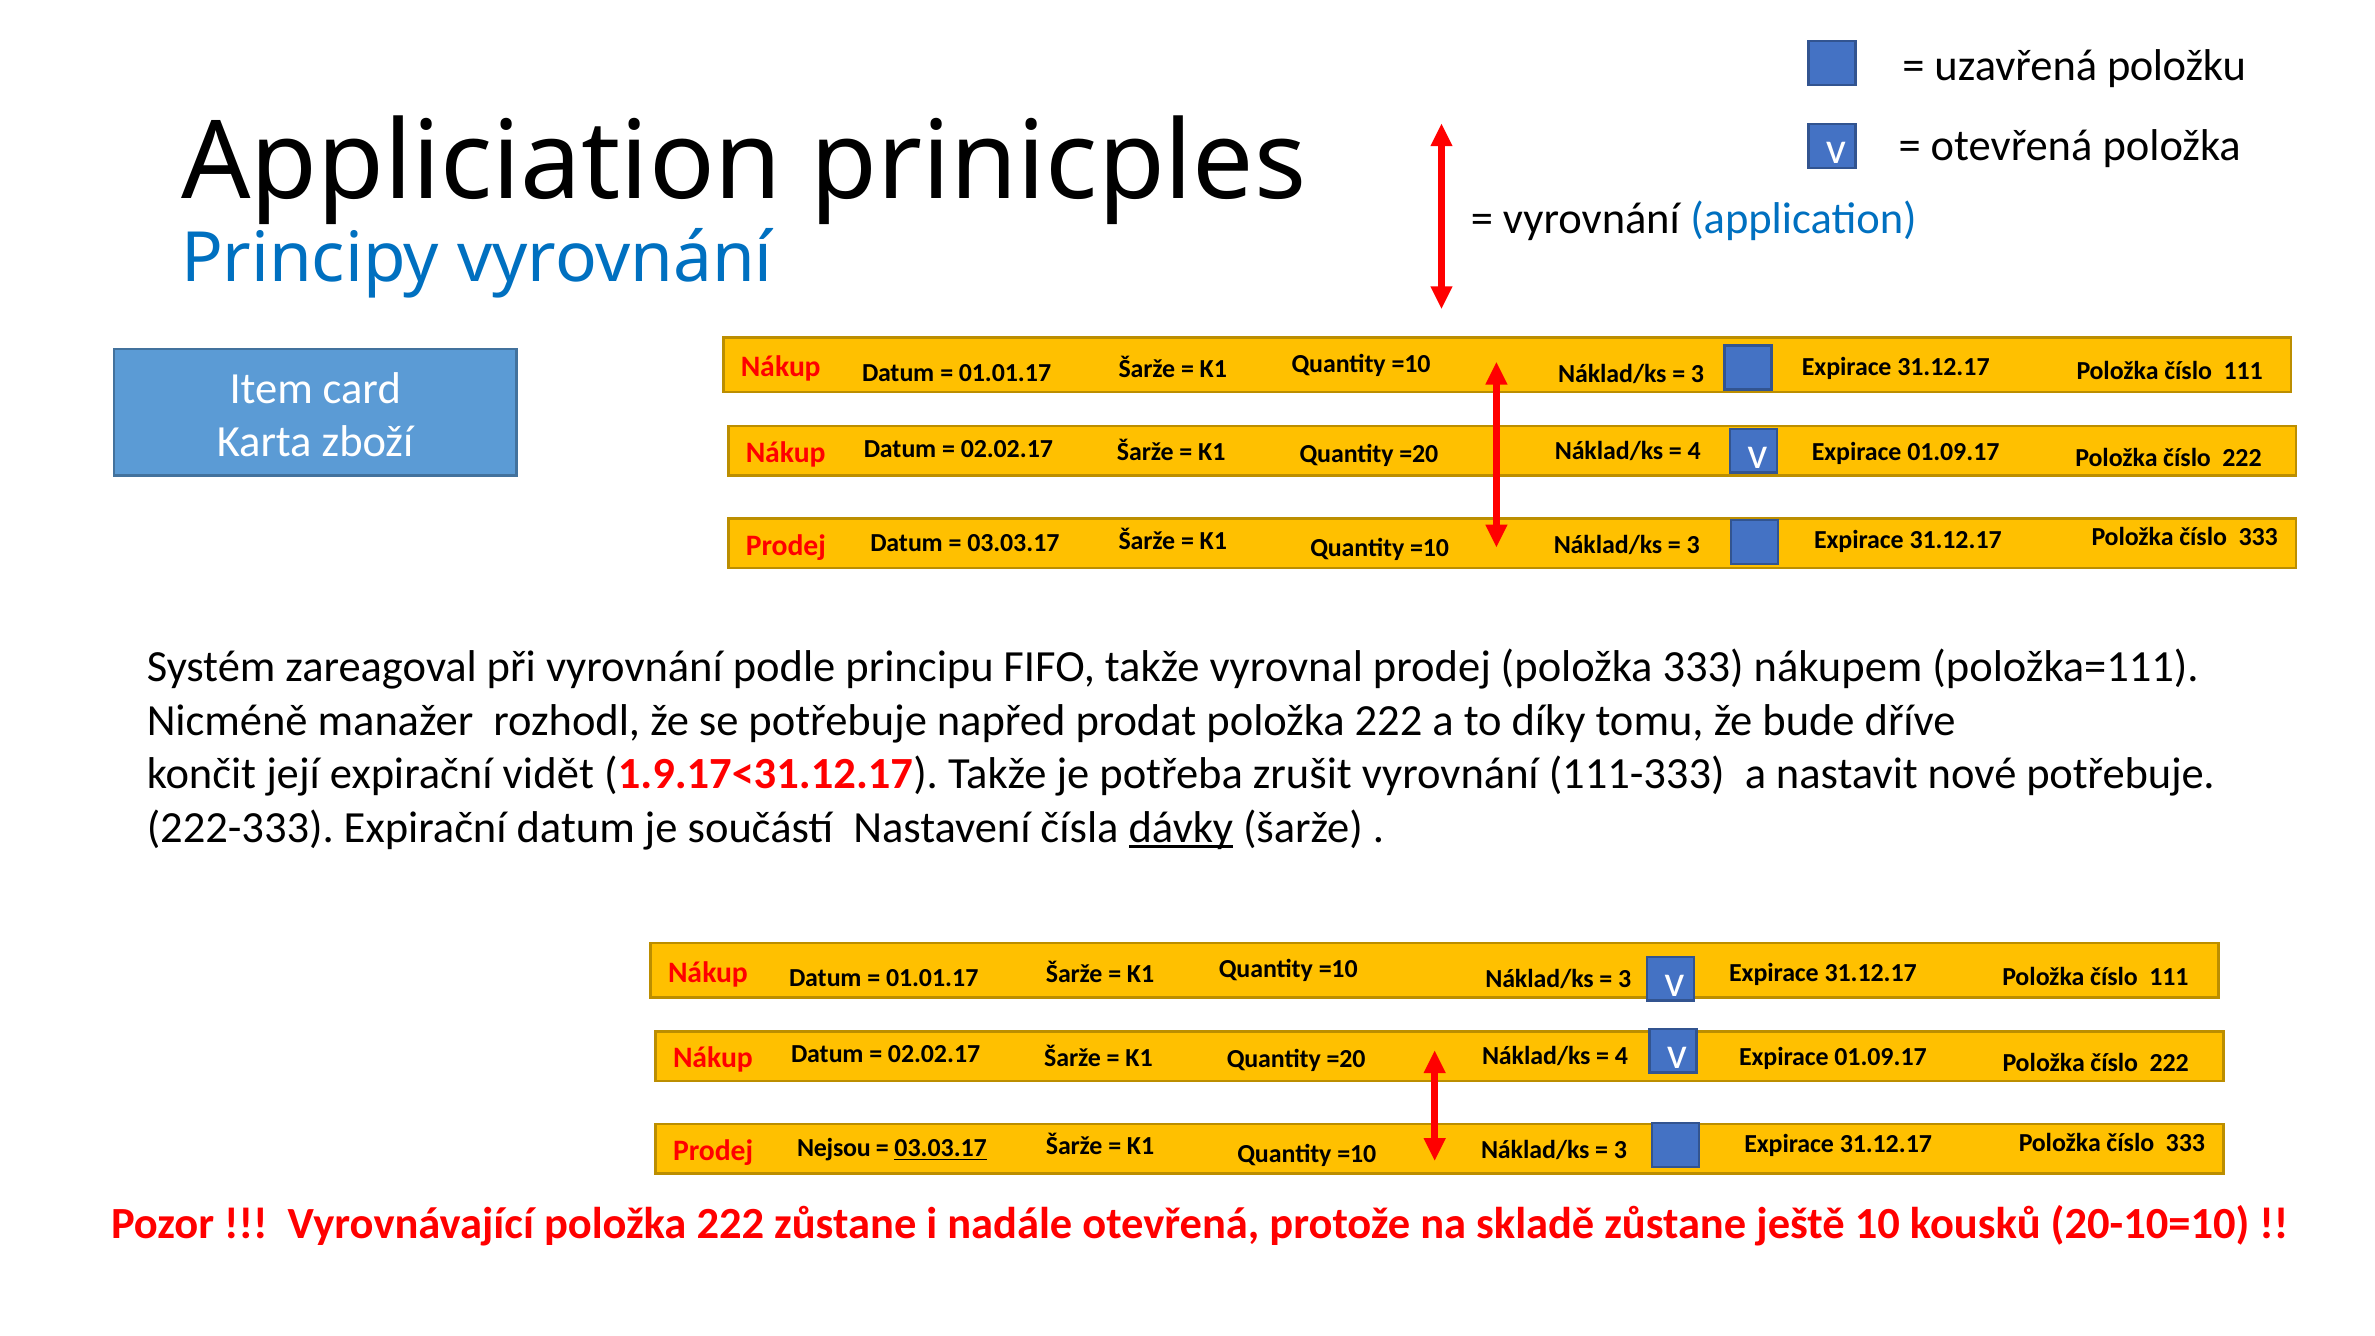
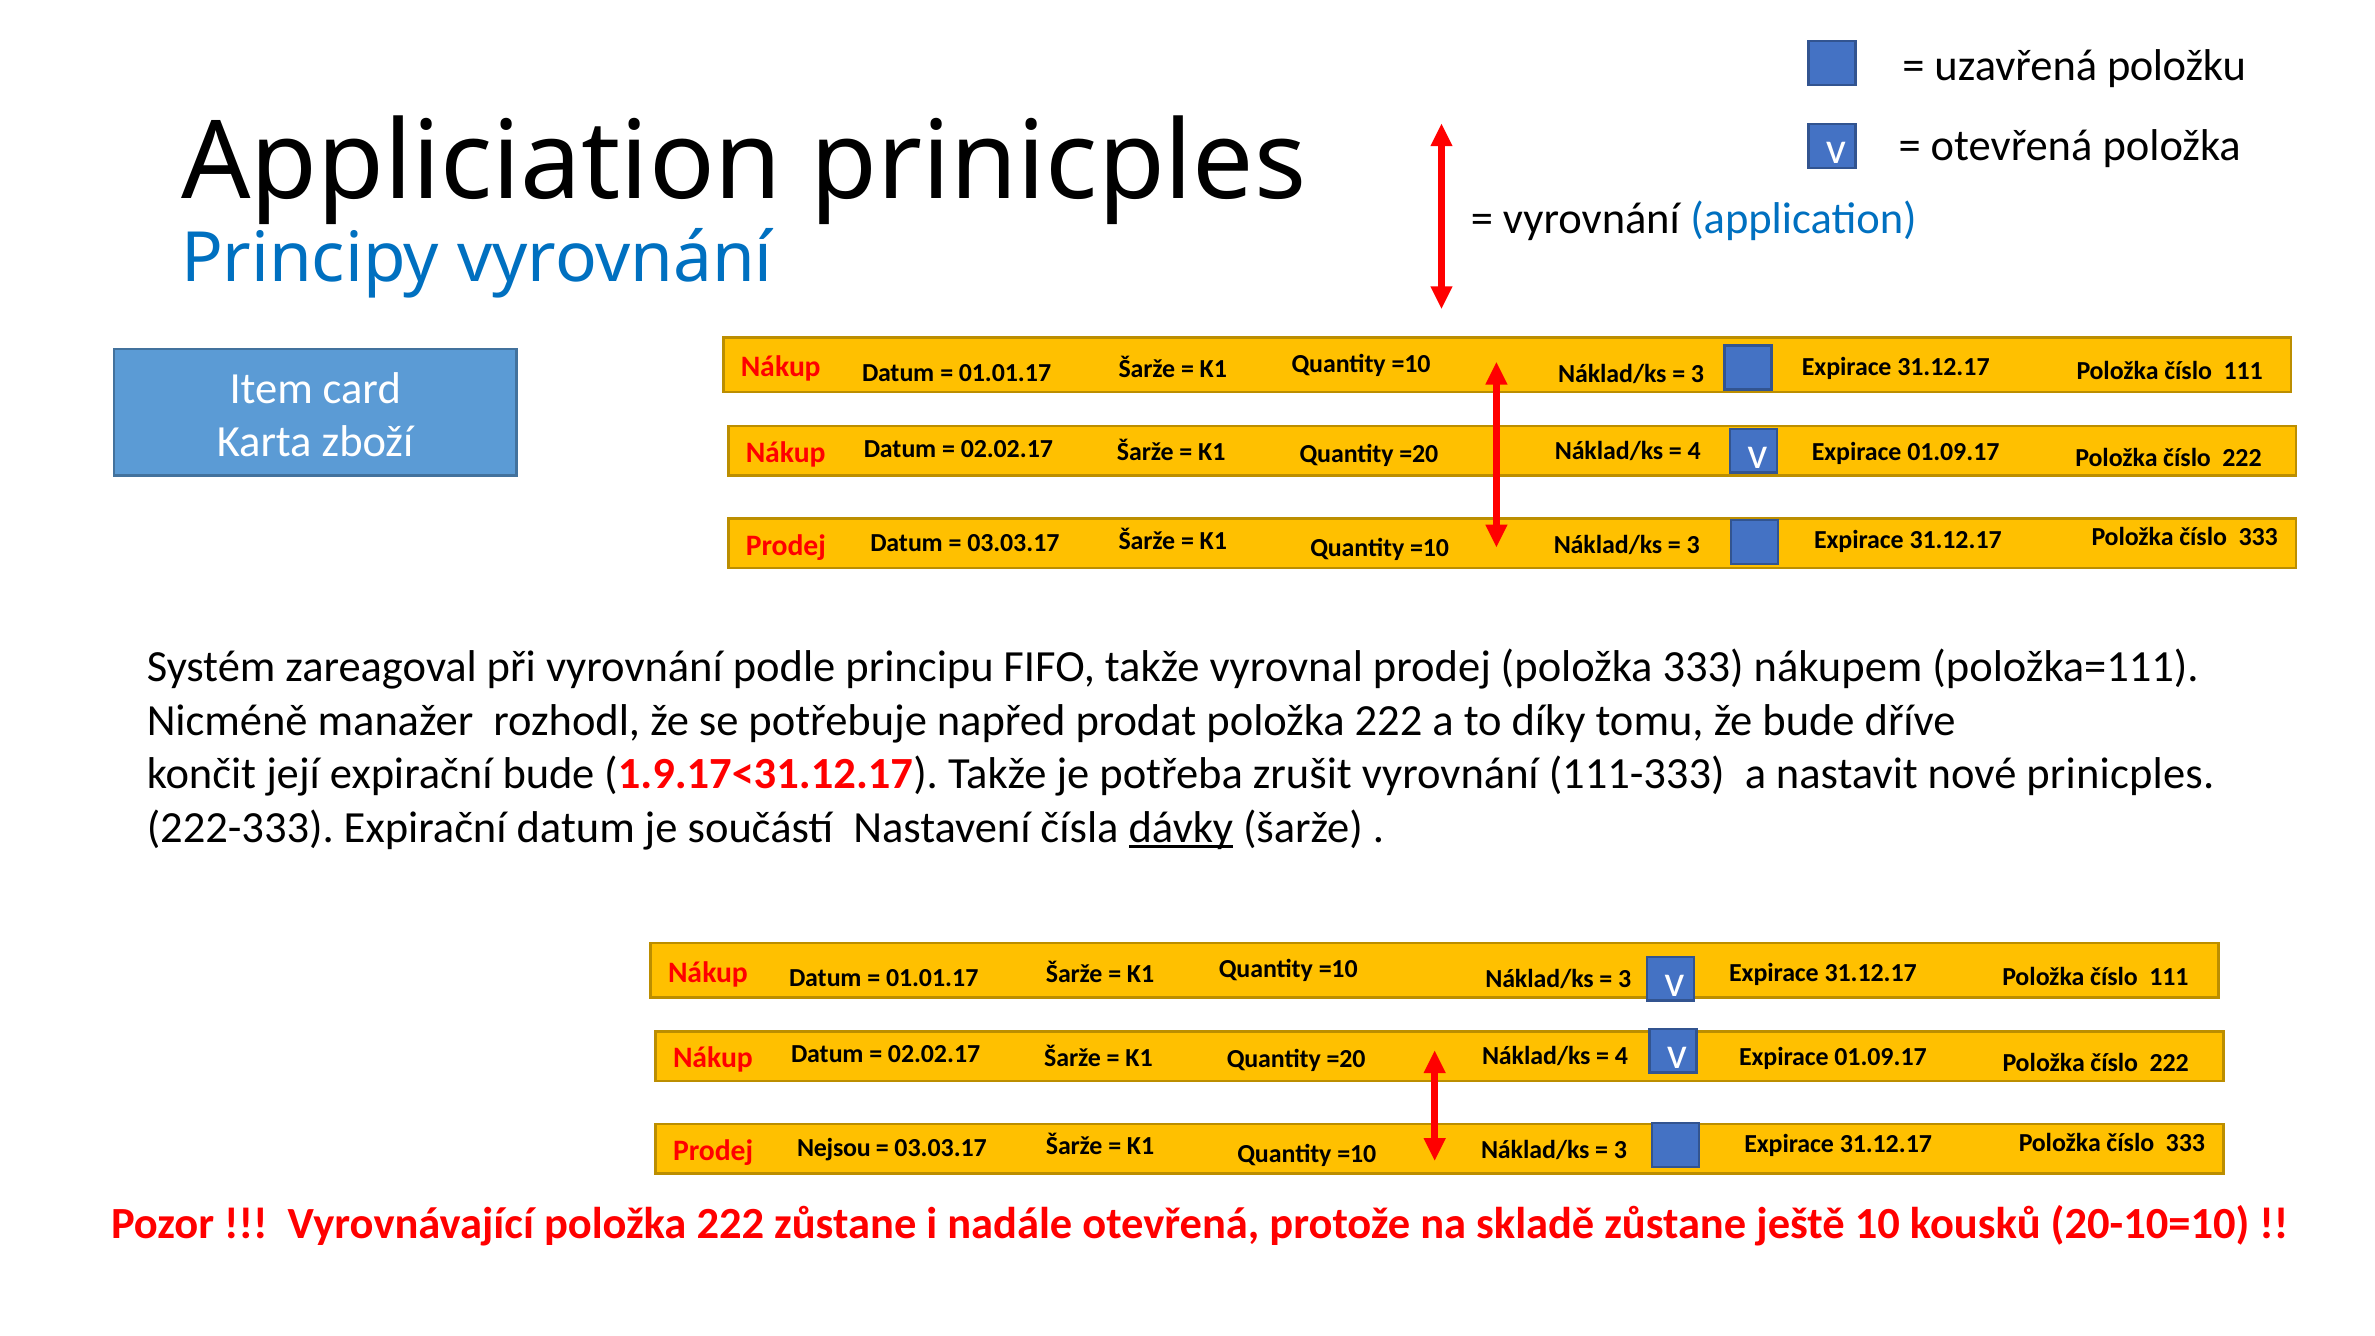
expirační vidět: vidět -> bude (549, 774)
nové potřebuje: potřebuje -> prinicples (2120, 774)
03.03.17 underline: present -> none (941, 1148)
